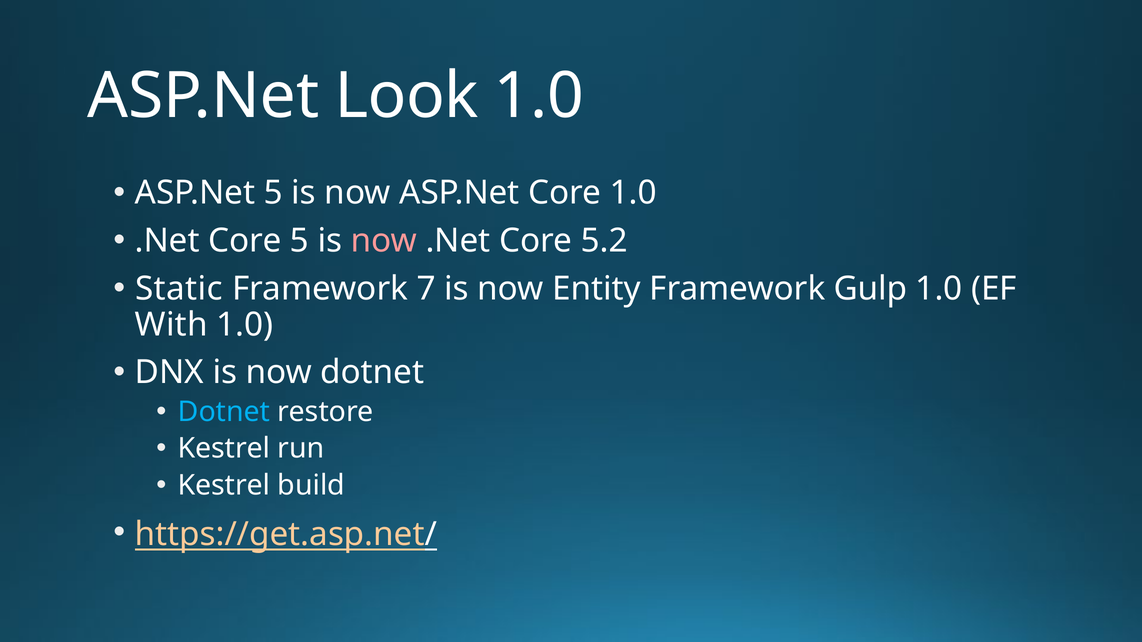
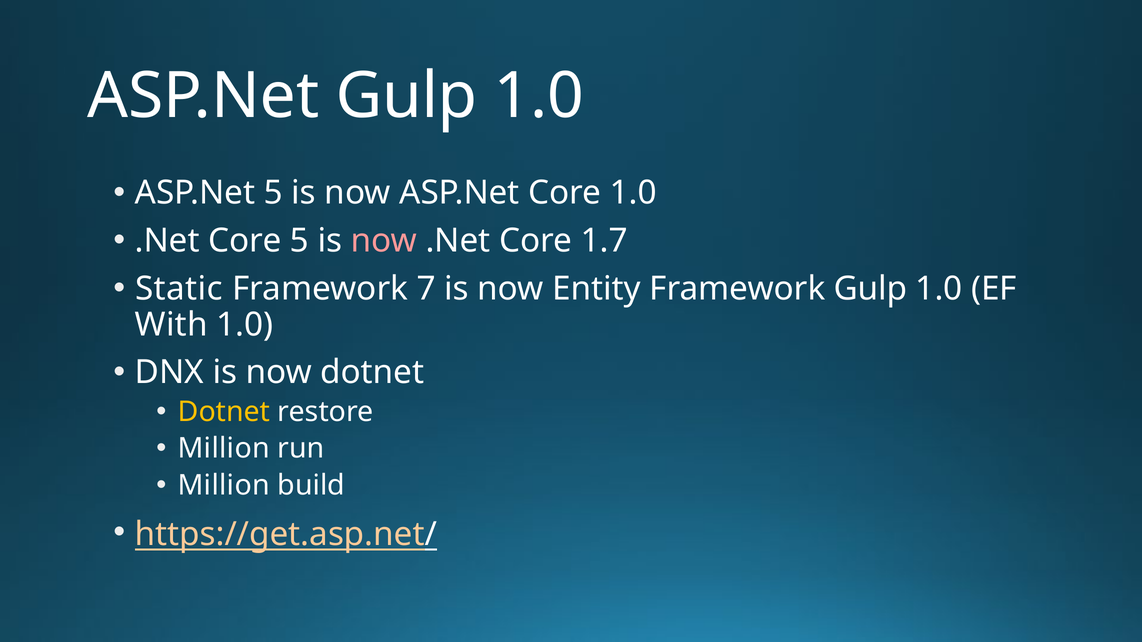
ASP.Net Look: Look -> Gulp (407, 96)
5.2: 5.2 -> 1.7 (604, 241)
Dotnet colour: light blue -> yellow (224, 412)
Kestrel: Kestrel -> Million (224, 449)
Kestrel: Kestrel -> Million (224, 486)
